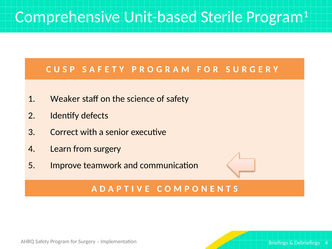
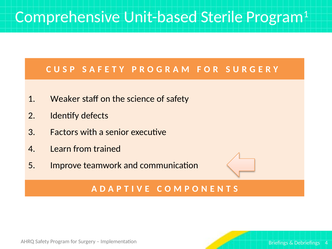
Correct: Correct -> Factors (64, 132)
from surgery: surgery -> trained (107, 149)
